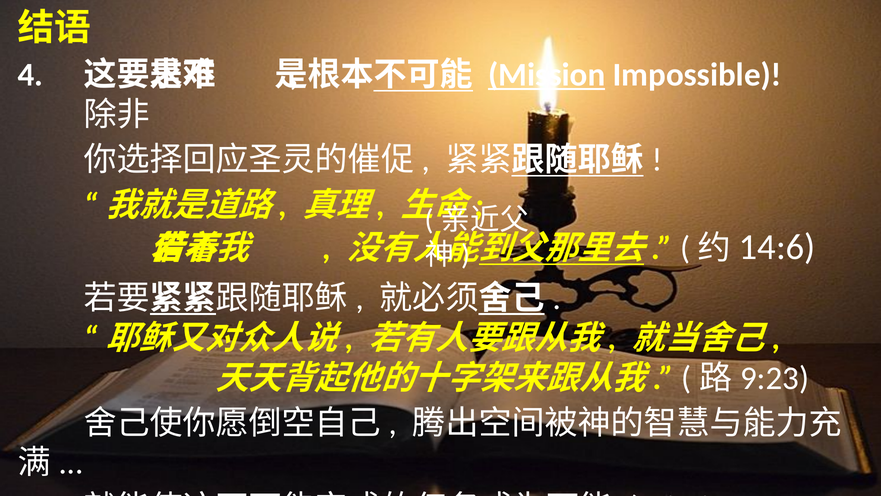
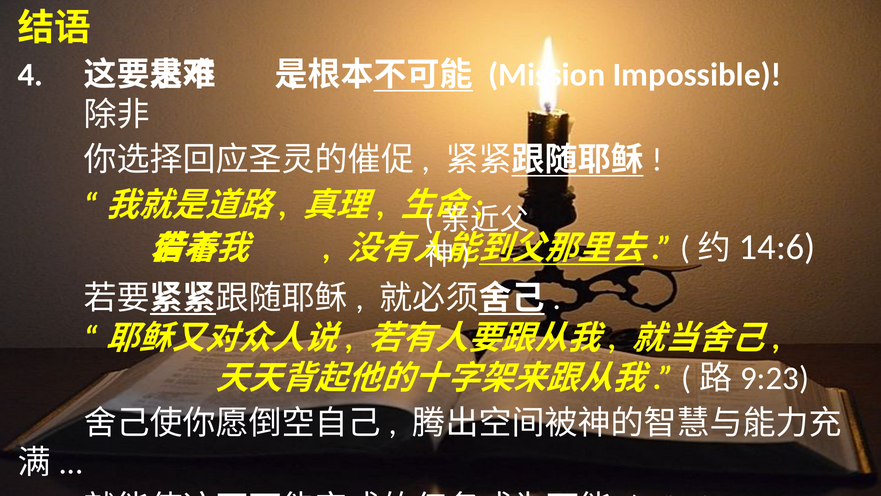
Mission underline: present -> none (547, 75)
